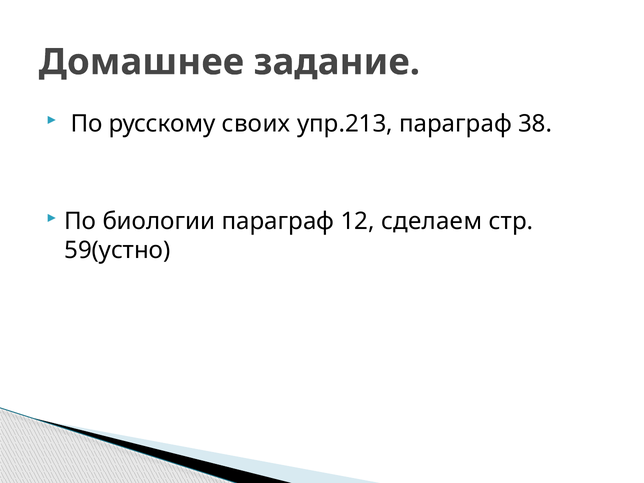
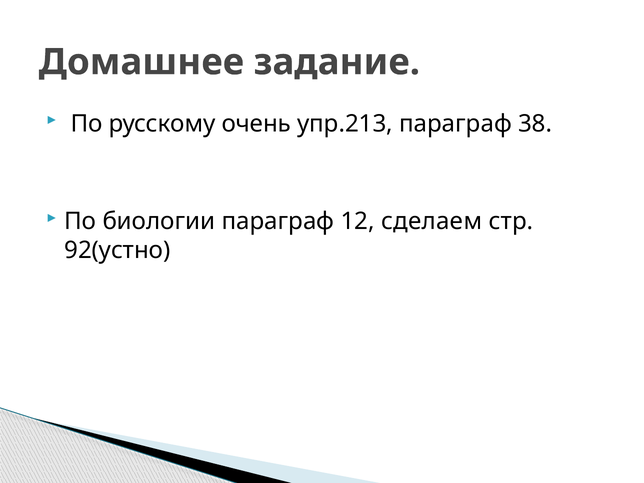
своих: своих -> очень (256, 124)
59(устно: 59(устно -> 92(устно (117, 250)
